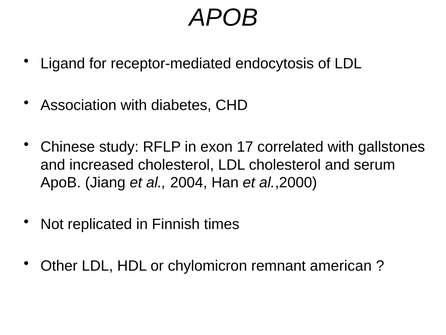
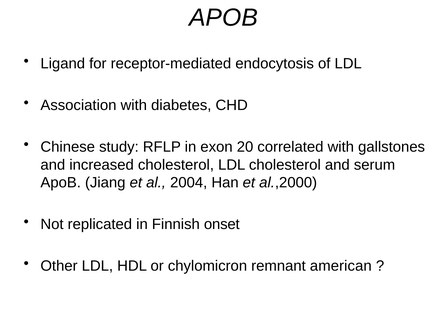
17: 17 -> 20 (245, 147)
times: times -> onset (222, 224)
